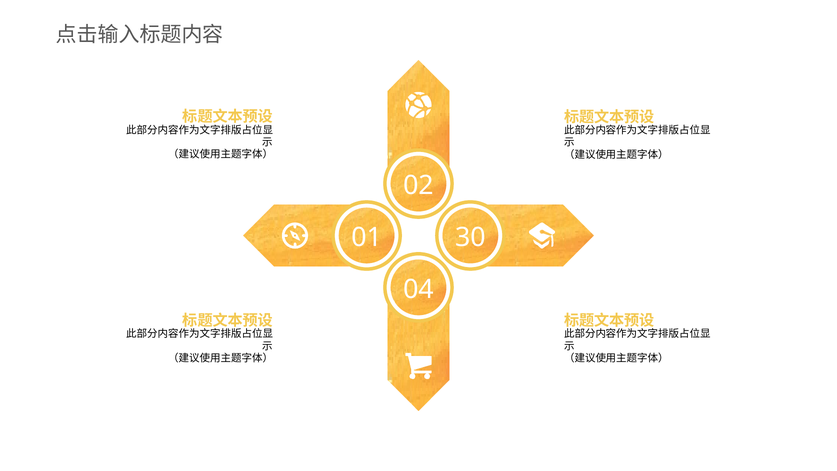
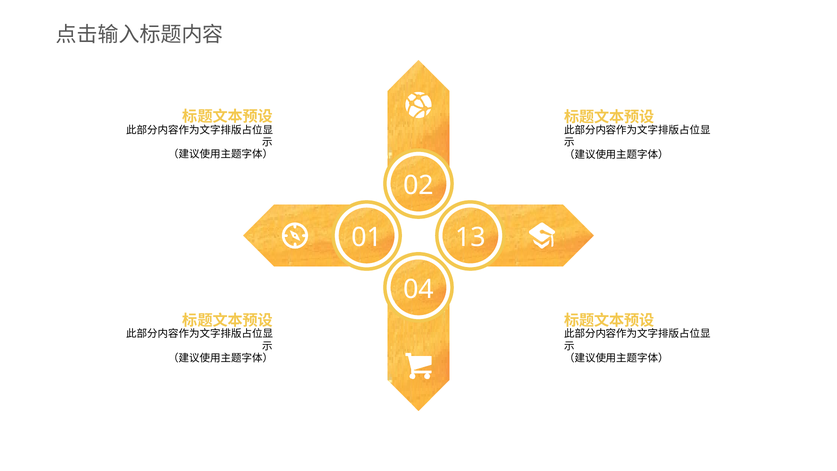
30: 30 -> 13 (470, 237)
